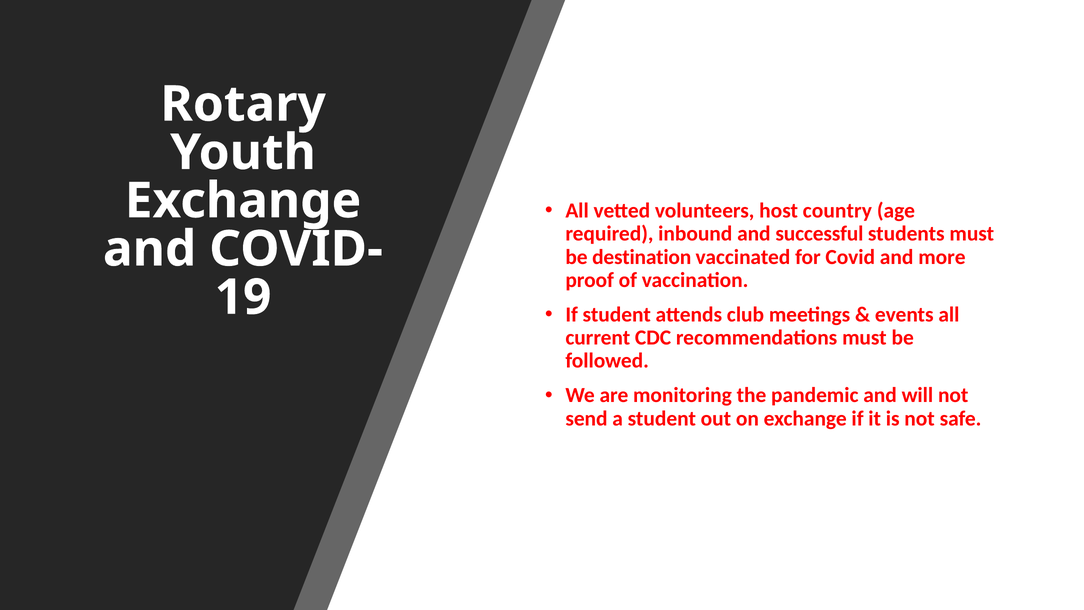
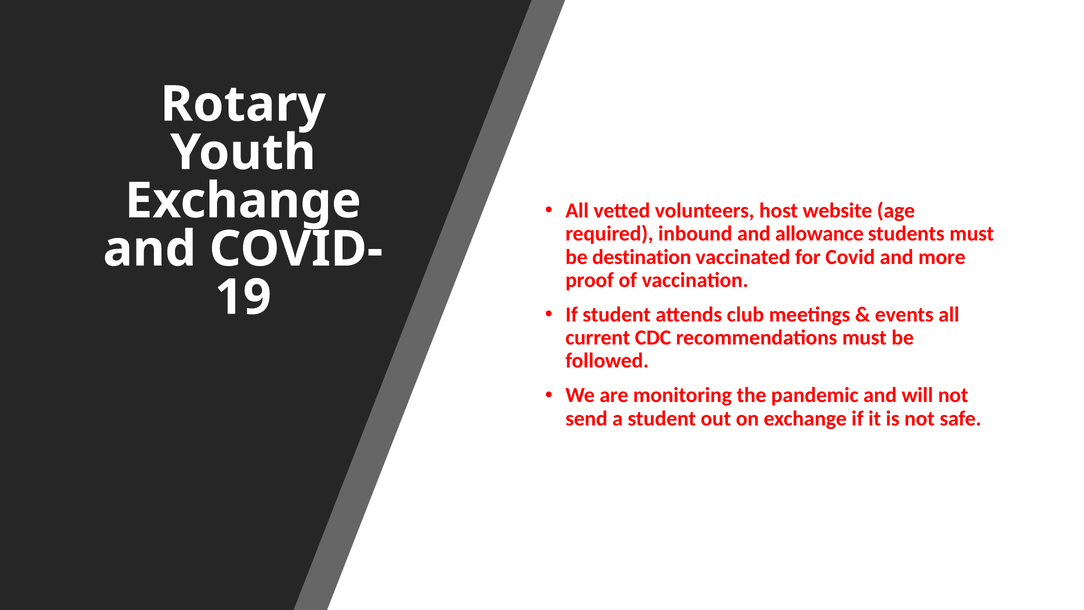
country: country -> website (837, 211)
successful: successful -> allowance (819, 234)
